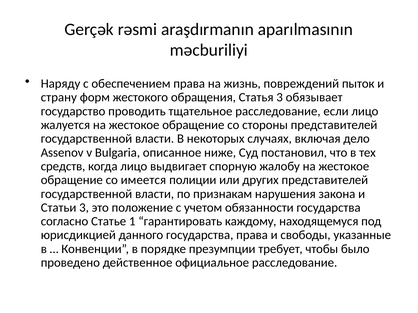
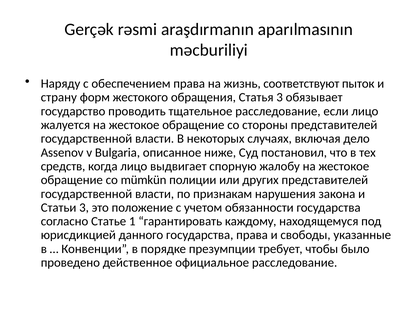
повреждений: повреждений -> соответствуют (301, 84)
имеется: имеется -> mümkün (144, 180)
